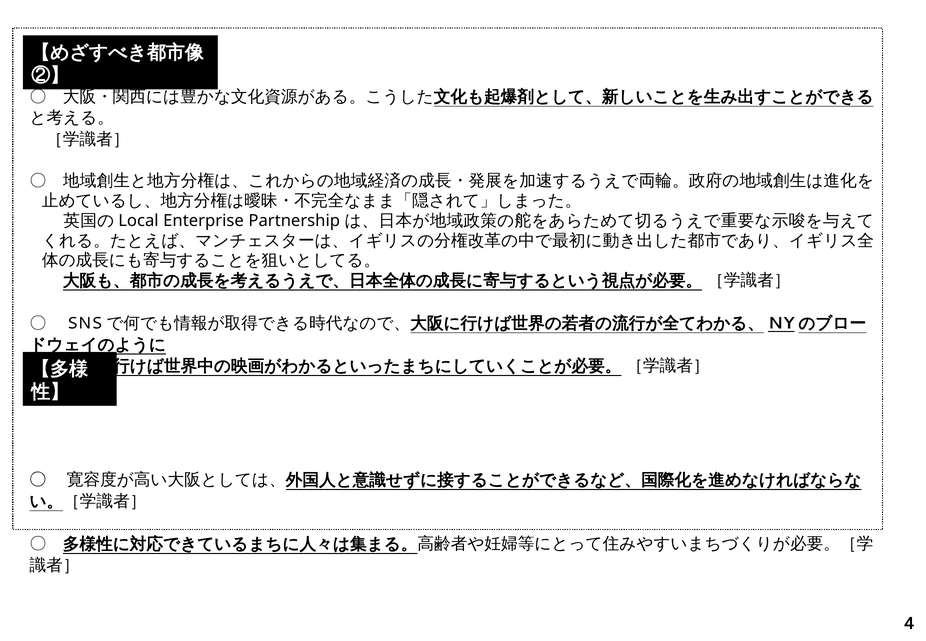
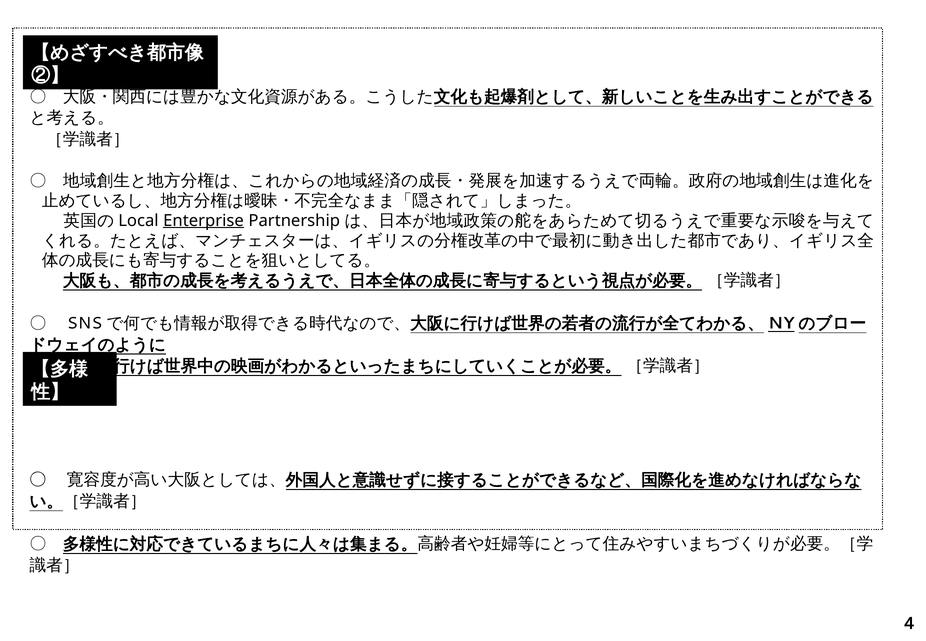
Enterprise underline: none -> present (204, 221)
